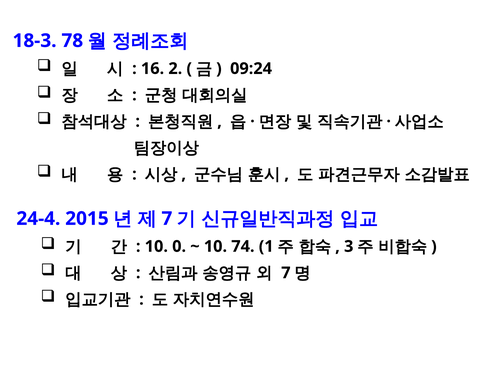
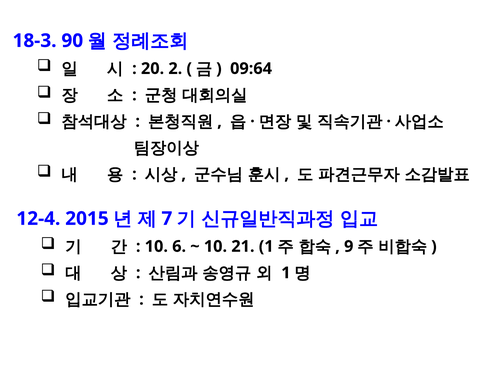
78: 78 -> 90 (72, 41)
16: 16 -> 20 (153, 69)
09:24: 09:24 -> 09:64 (251, 69)
24-4: 24-4 -> 12-4 (38, 218)
0: 0 -> 6 (179, 246)
74: 74 -> 21 (243, 246)
3: 3 -> 9 (349, 246)
7: 7 -> 1 (286, 273)
